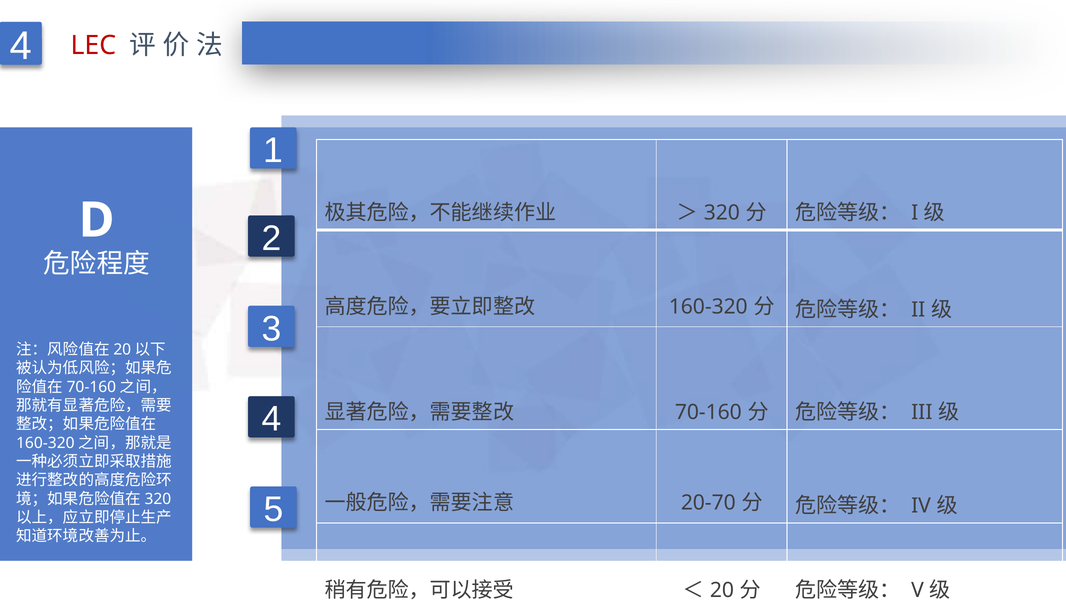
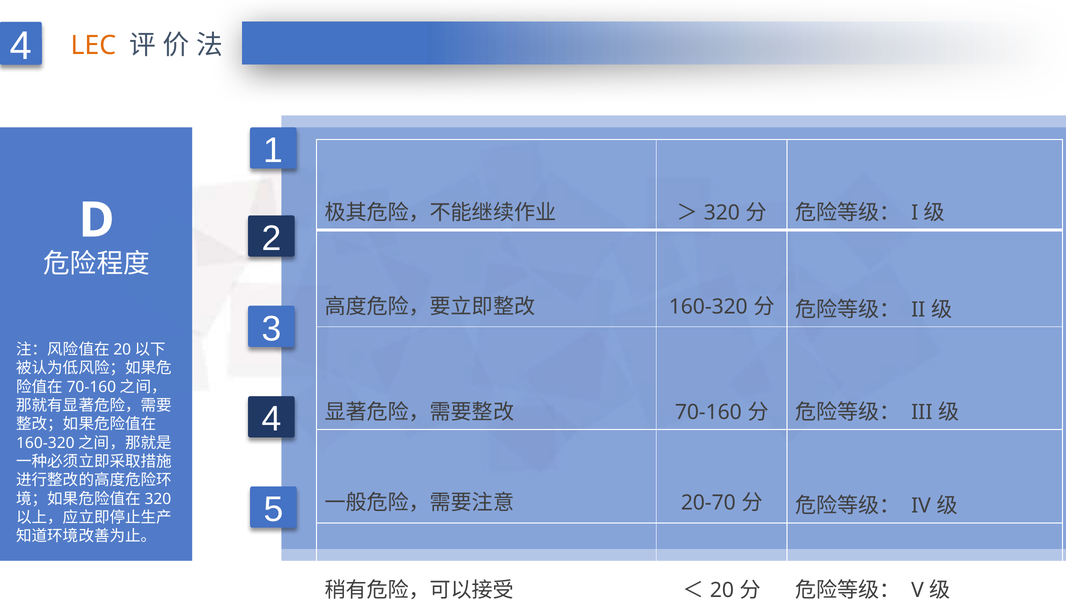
LEC colour: red -> orange (93, 45)
